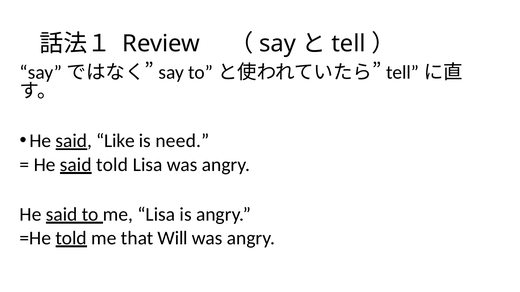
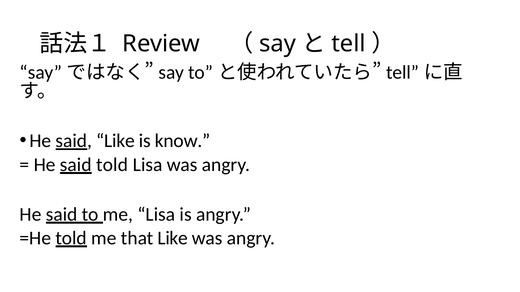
need: need -> know (183, 141)
that Will: Will -> Like (173, 238)
